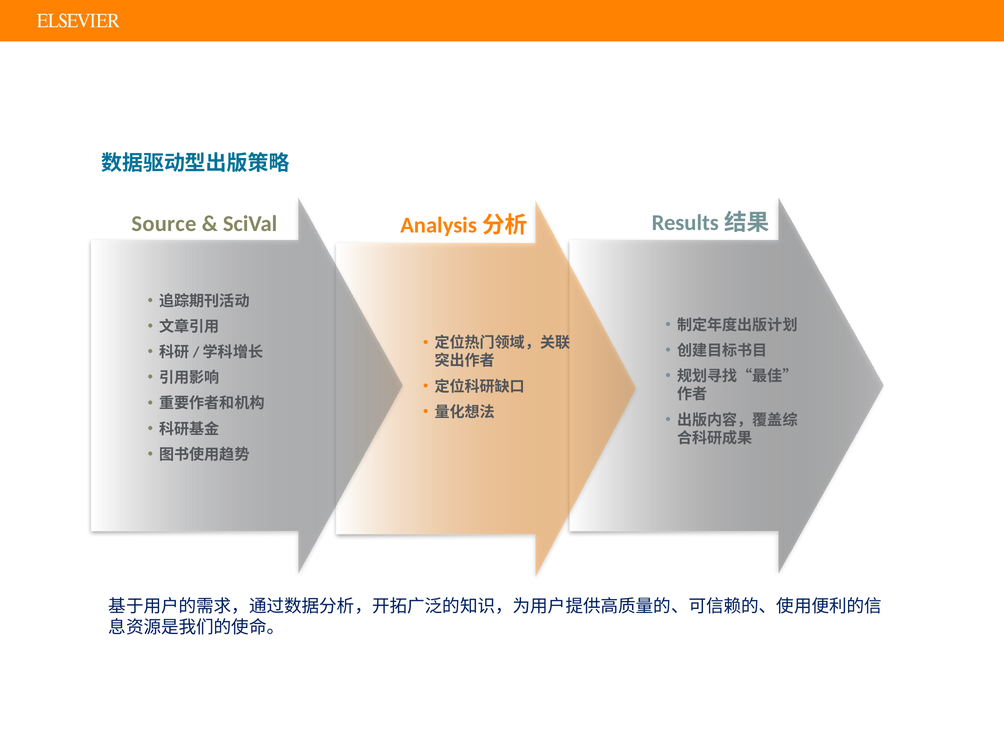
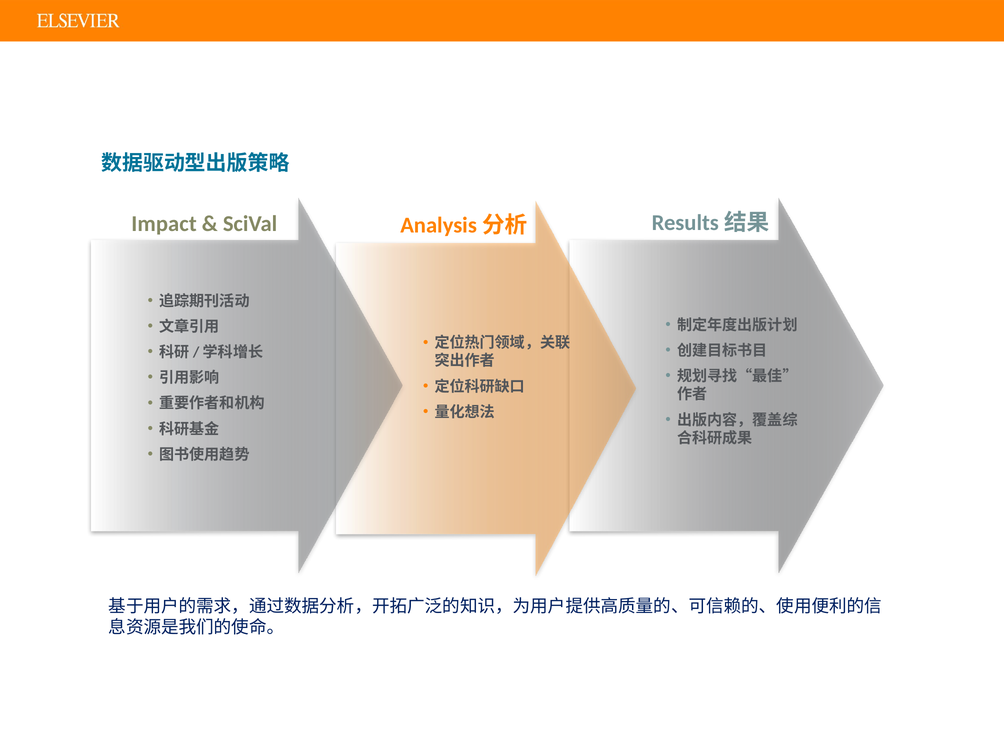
Source: Source -> Impact (164, 224)
